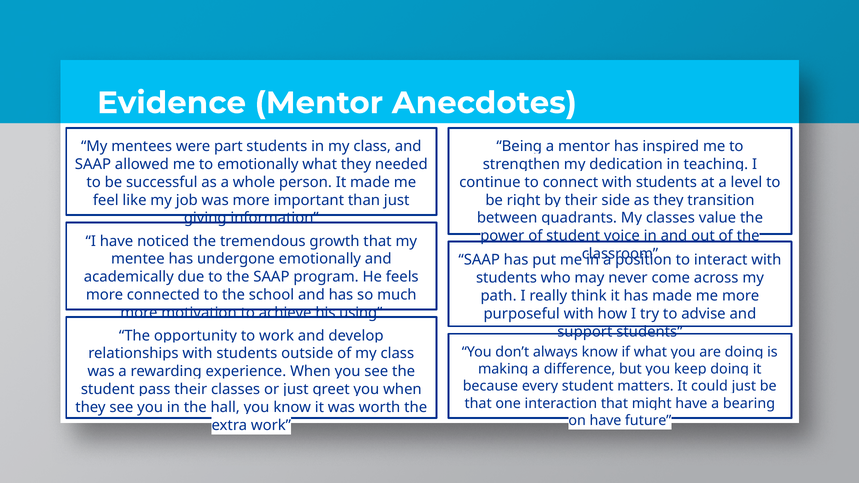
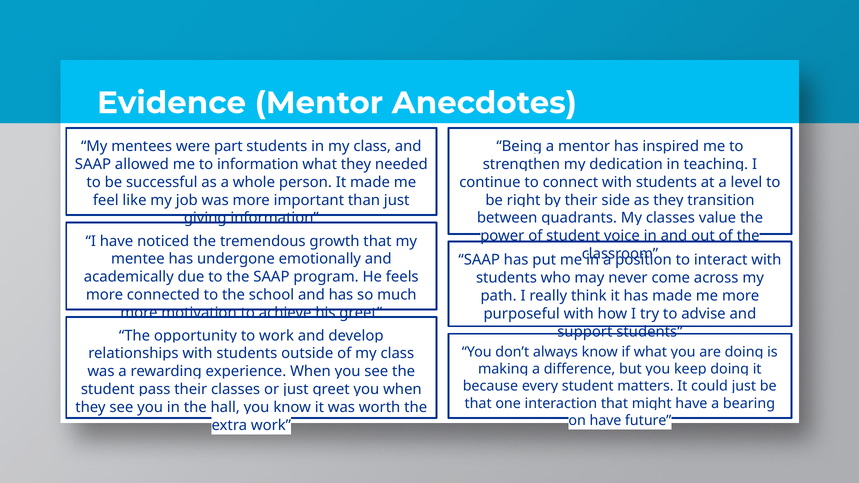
to emotionally: emotionally -> information (258, 164)
his using: using -> greet (361, 313)
